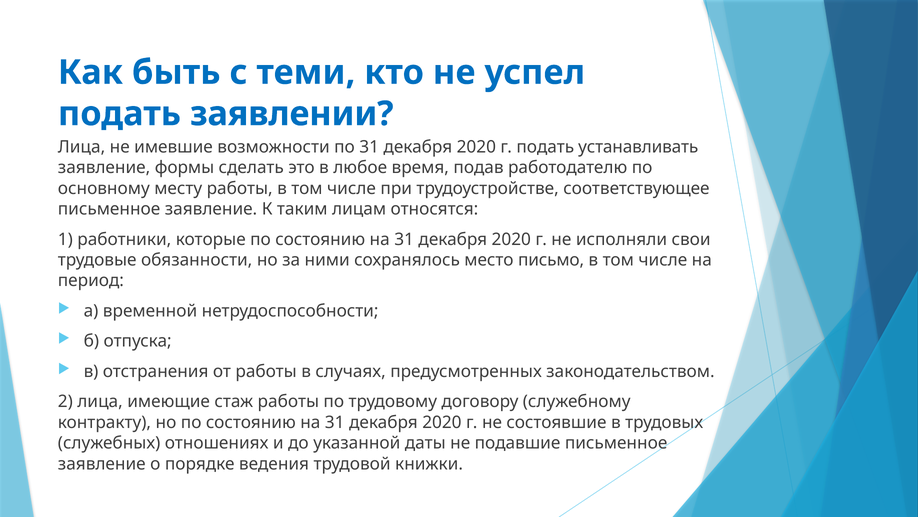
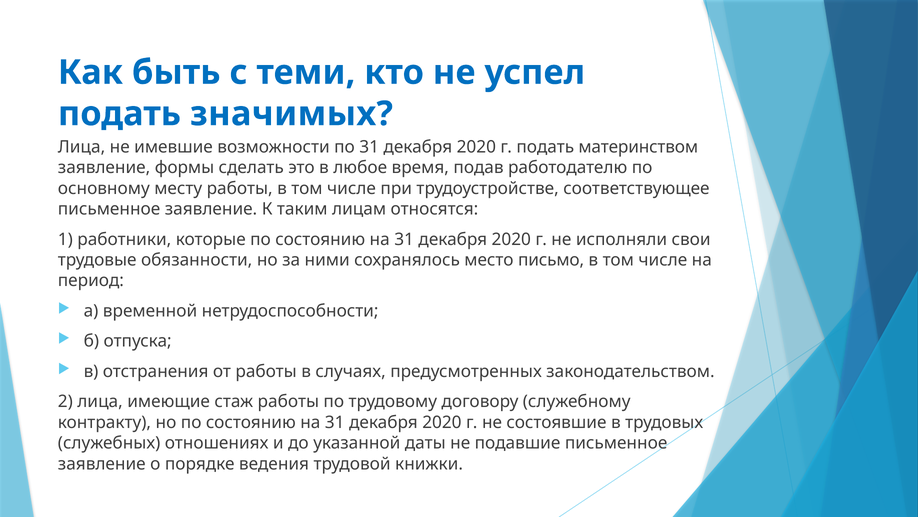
заявлении: заявлении -> значимых (291, 114)
устанавливать: устанавливать -> материнством (638, 147)
